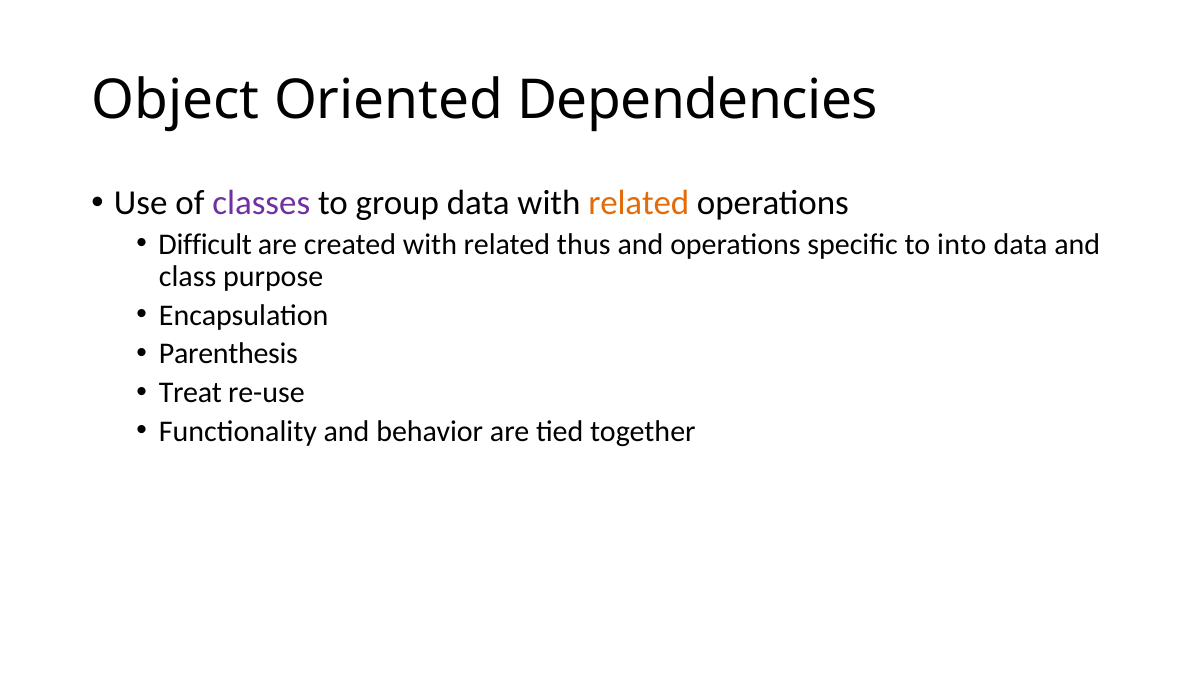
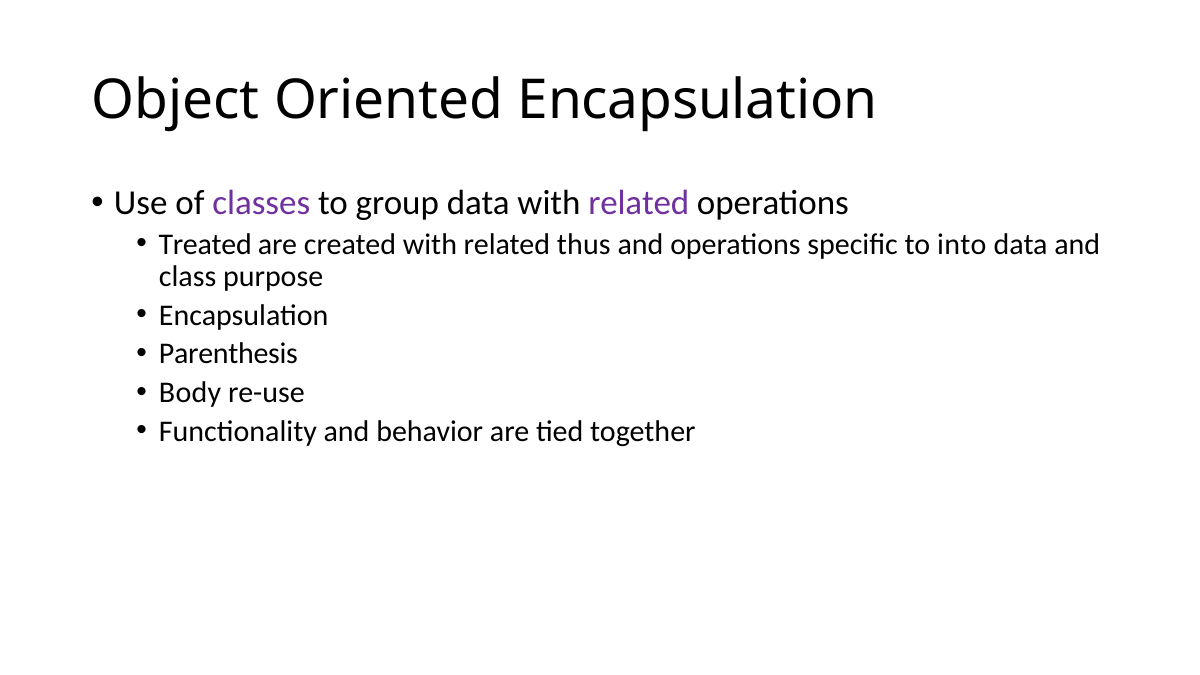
Oriented Dependencies: Dependencies -> Encapsulation (697, 101)
related colour: orange -> purple (639, 203)
Difficult: Difficult -> Treated (205, 244)
Treat: Treat -> Body (190, 393)
